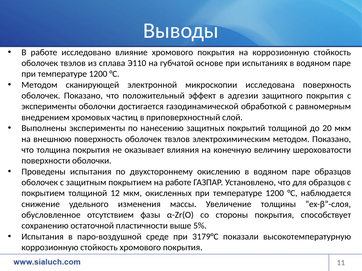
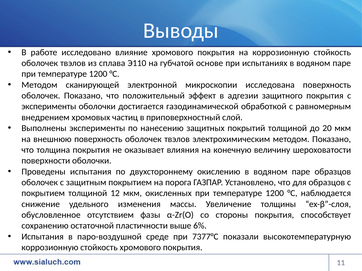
на работе: работе -> порога (178, 183)
5%: 5% -> 6% (200, 226)
3179°С: 3179°С -> 7377°С (205, 237)
